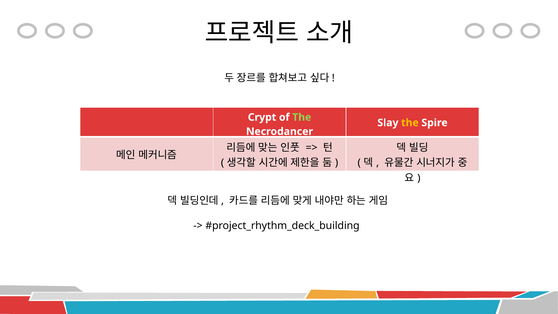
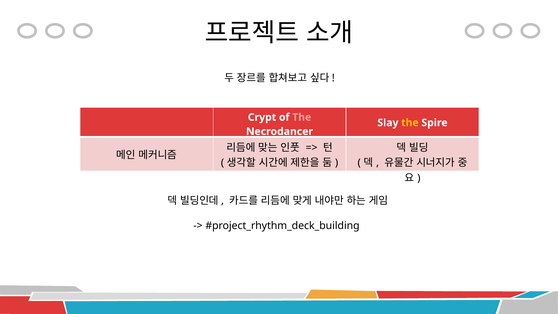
The colour: light green -> pink (302, 117)
